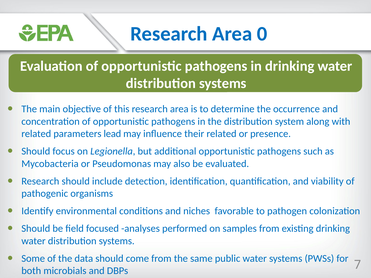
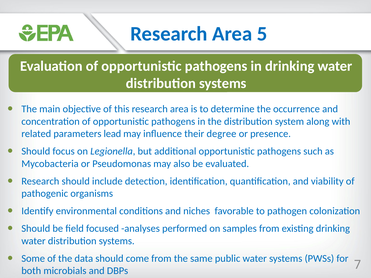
0: 0 -> 5 (262, 34)
their related: related -> degree (221, 134)
